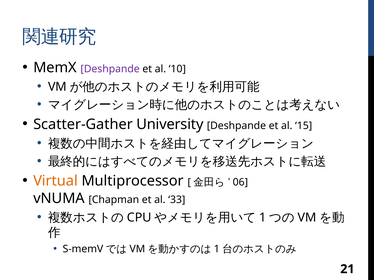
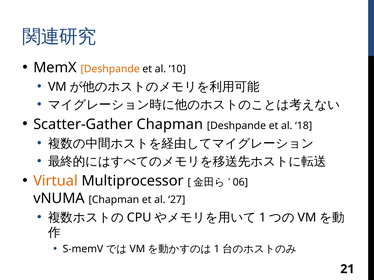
Deshpande colour: purple -> orange (110, 69)
Scatter-Gather University: University -> Chapman (170, 124)
15: 15 -> 18 (304, 126)
33: 33 -> 27 (177, 200)
